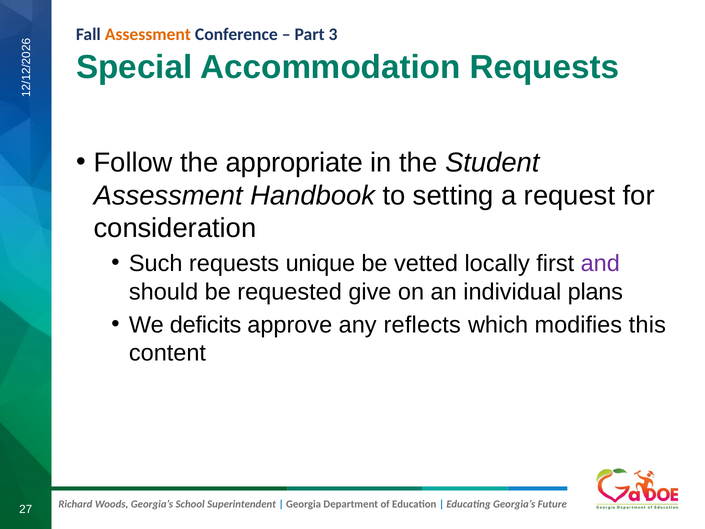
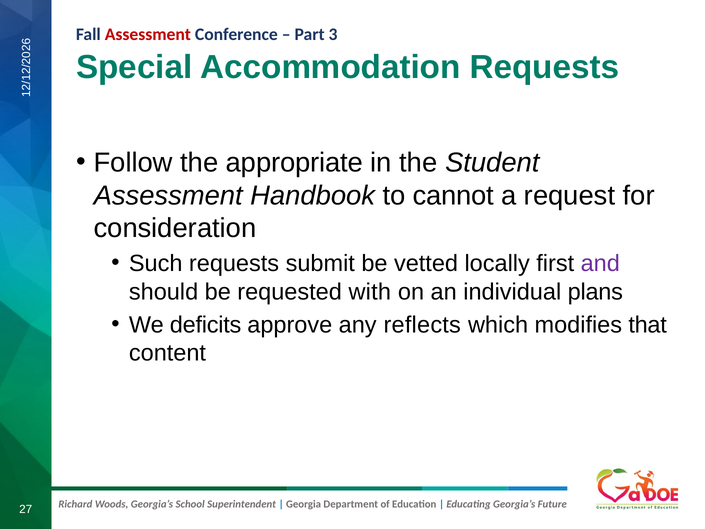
Assessment colour: orange -> red (148, 34)
setting: setting -> cannot (453, 195)
unique: unique -> submit (320, 263)
give: give -> with (370, 292)
this: this -> that (648, 325)
